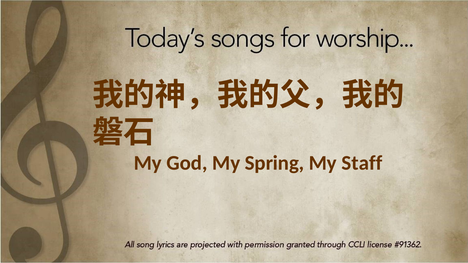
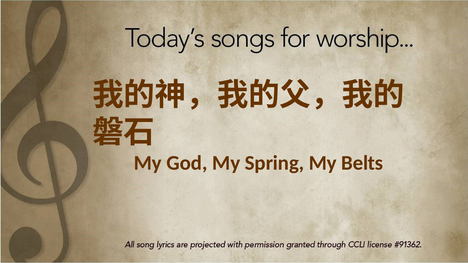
Staff: Staff -> Belts (362, 163)
